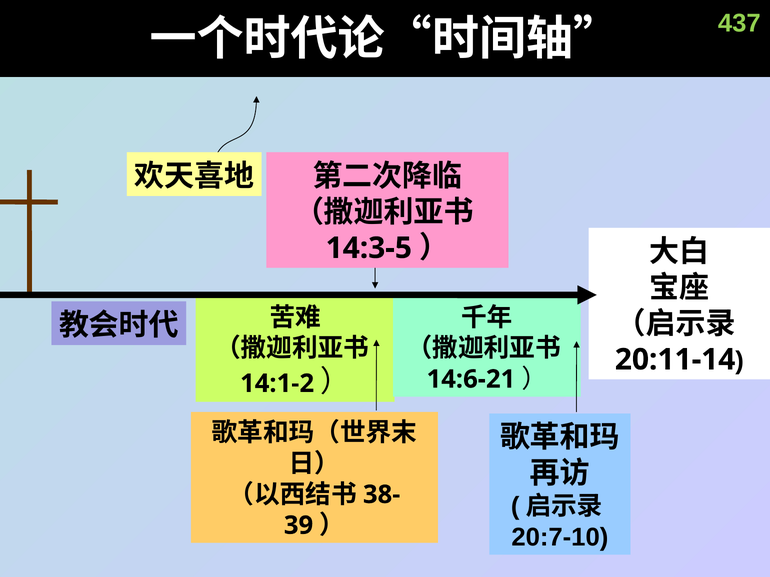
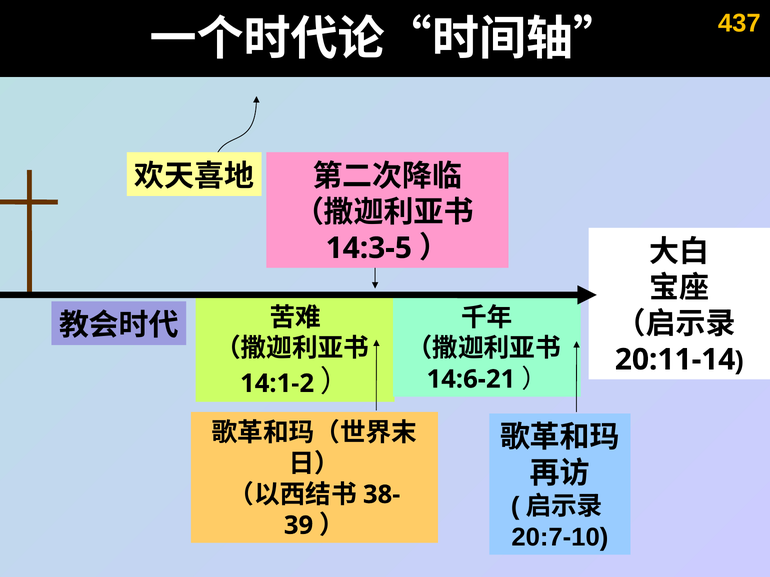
437 colour: light green -> yellow (739, 23)
